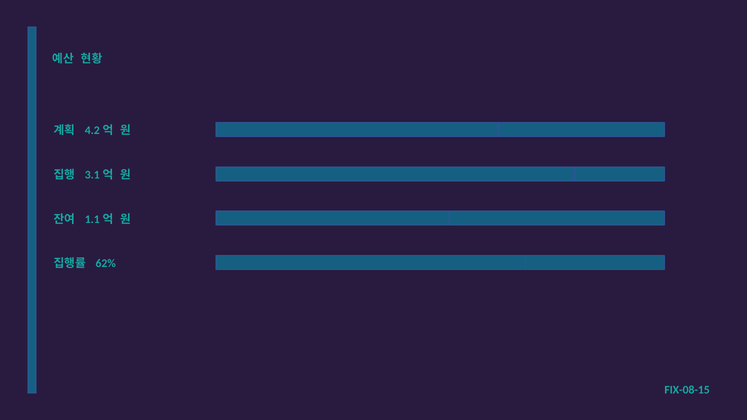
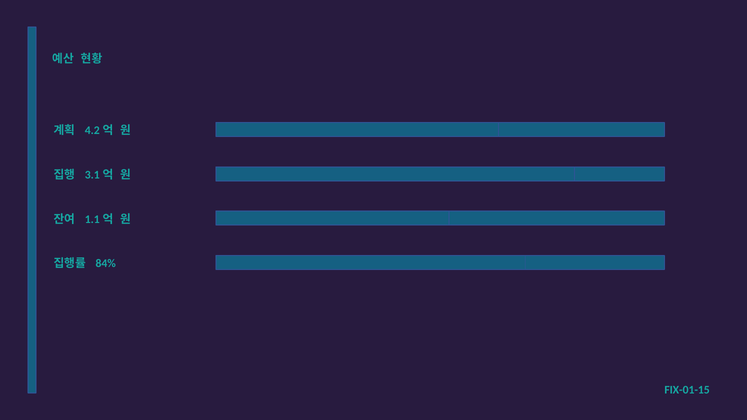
62%: 62% -> 84% (106, 264)
FIX-08-15: FIX-08-15 -> FIX-01-15 (687, 390)
